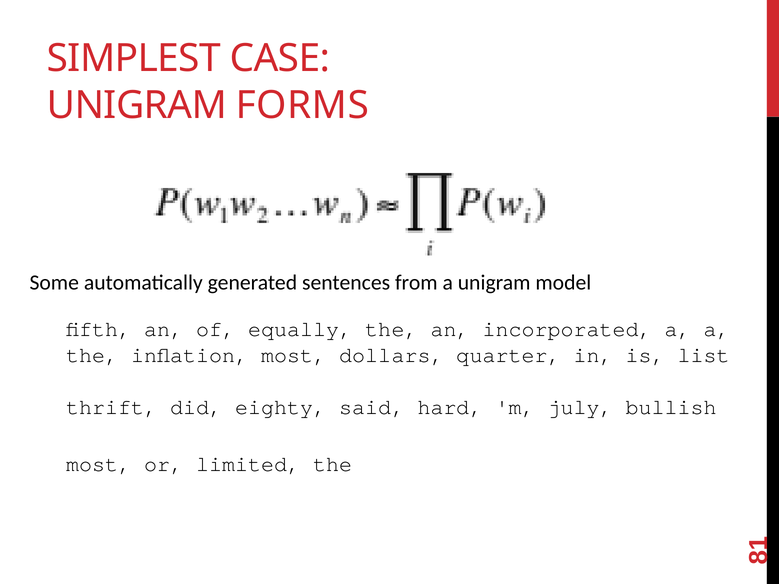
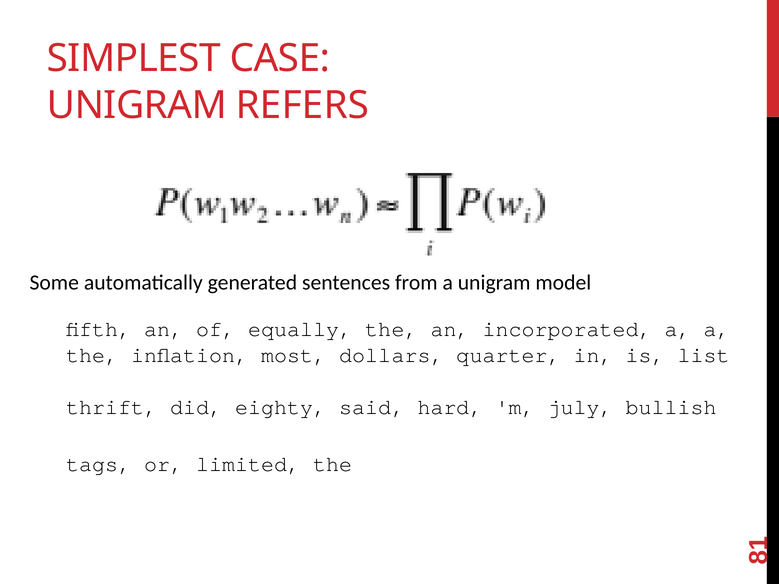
FORMS: FORMS -> REFERS (303, 105)
most: most -> tags (99, 464)
